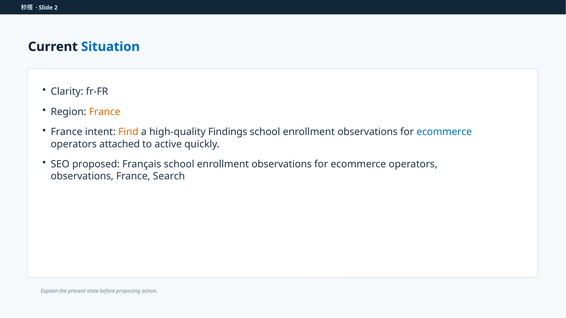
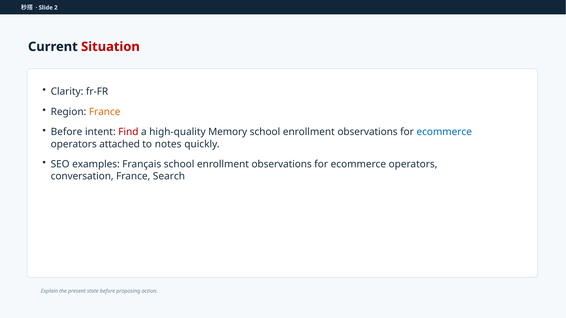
Situation colour: blue -> red (110, 47)
France: France -> Before (67, 132)
Find colour: orange -> red (128, 132)
Findings: Findings -> Memory (228, 132)
active: active -> notes (168, 144)
proposed: proposed -> examples (96, 165)
observations: observations -> conversation (82, 177)
